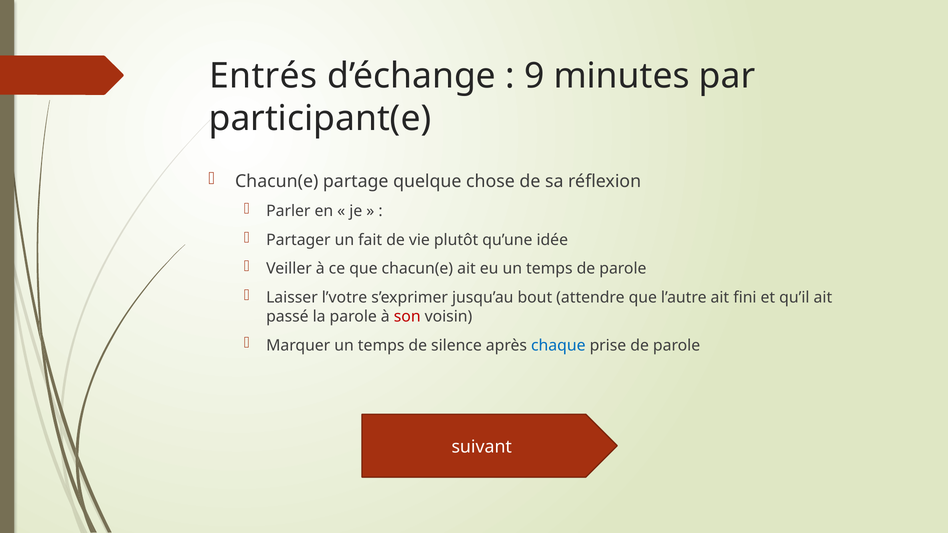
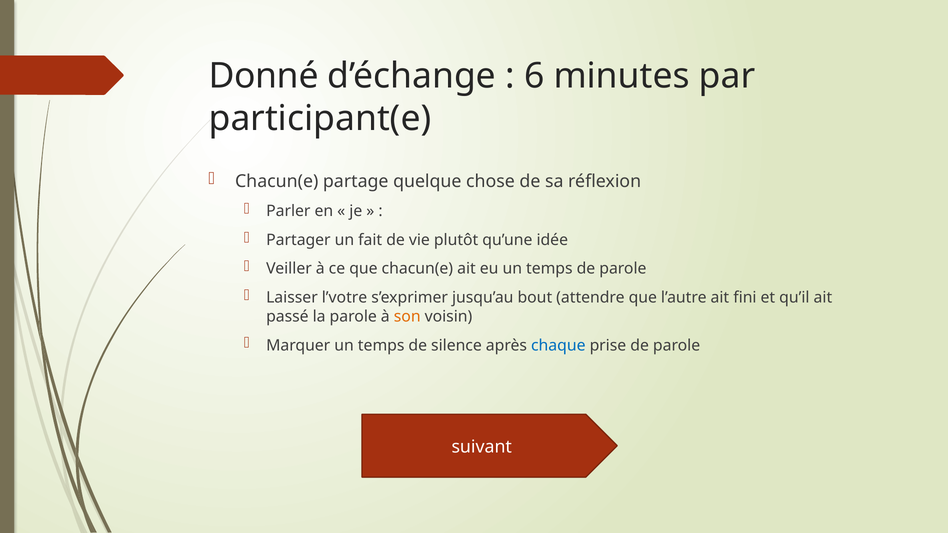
Entrés: Entrés -> Donné (264, 76)
9: 9 -> 6 (534, 76)
son colour: red -> orange (407, 317)
